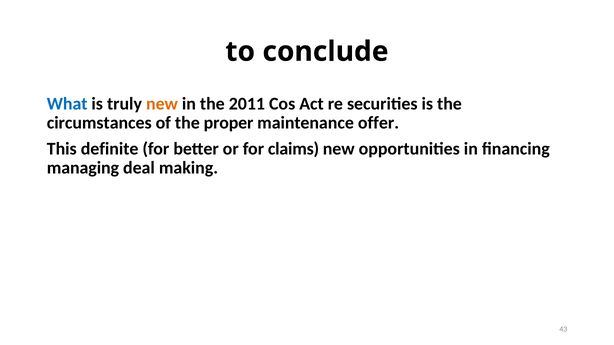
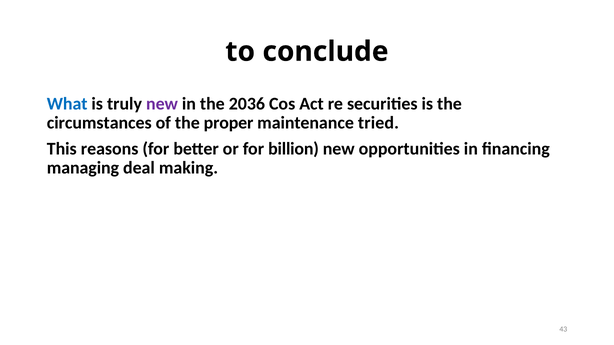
new colour: orange -> purple (162, 104)
2011: 2011 -> 2036 (247, 104)
offer: offer -> tried (378, 123)
definite: definite -> reasons (110, 149)
claims: claims -> billion (294, 149)
